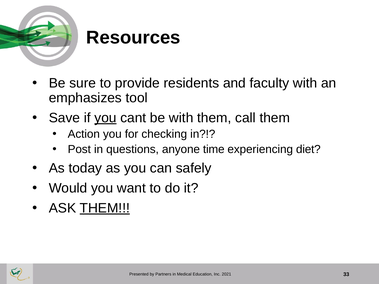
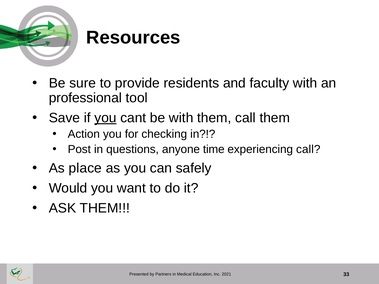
emphasizes: emphasizes -> professional (85, 98)
experiencing diet: diet -> call (308, 149)
today: today -> place (85, 168)
THEM underline: present -> none (105, 208)
